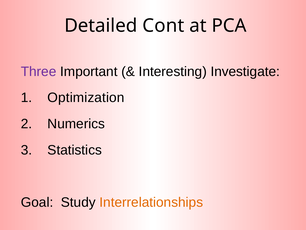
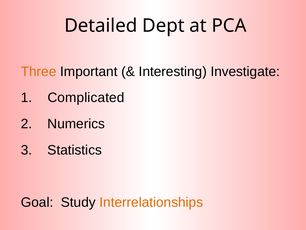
Cont: Cont -> Dept (163, 26)
Three colour: purple -> orange (39, 71)
Optimization: Optimization -> Complicated (86, 98)
